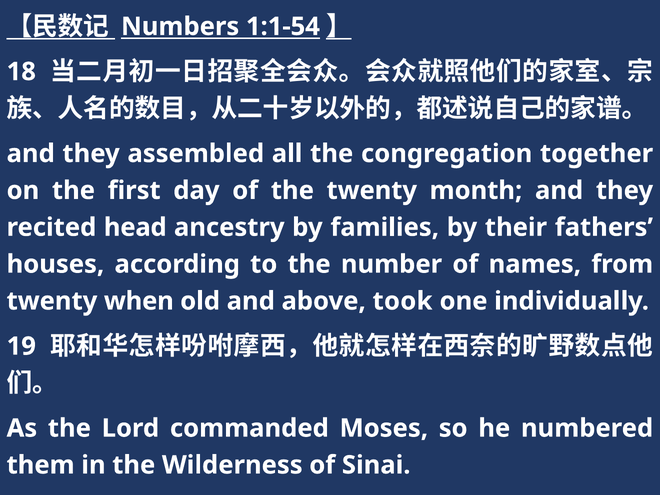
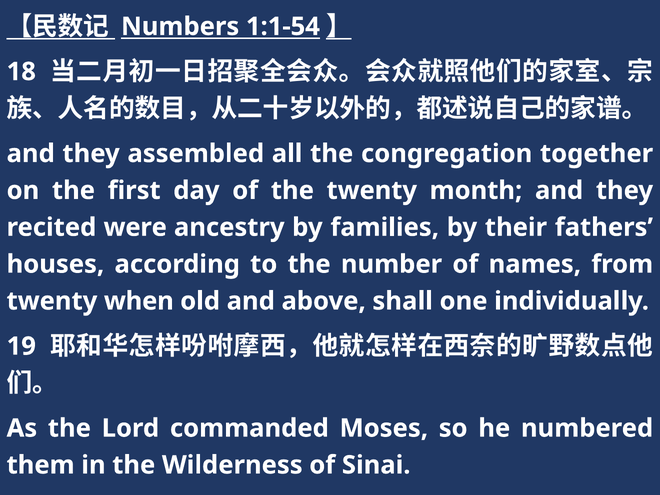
head: head -> were (135, 227)
took: took -> shall (403, 301)
